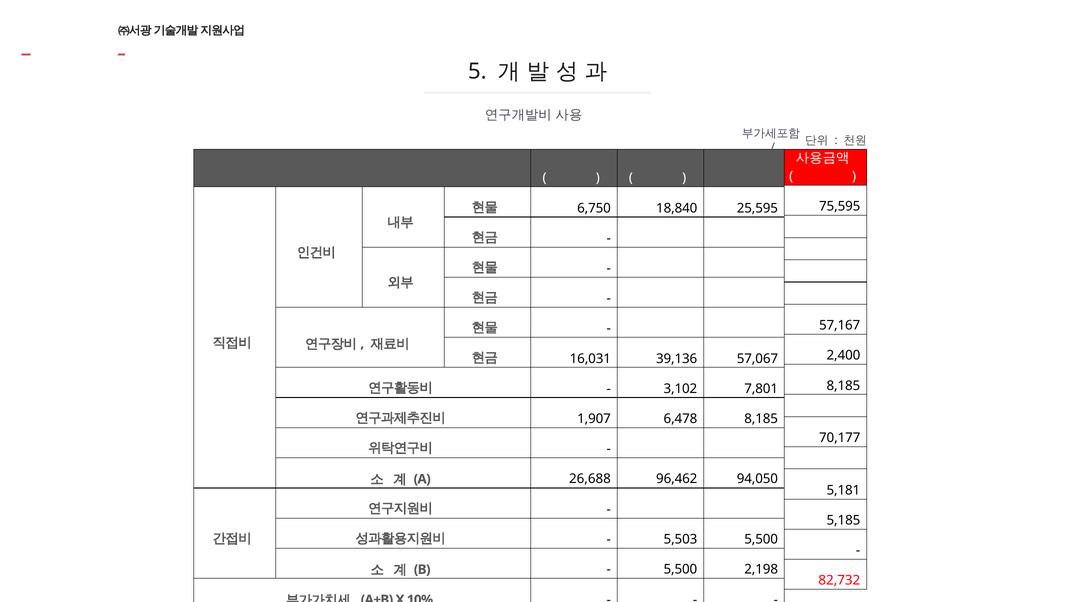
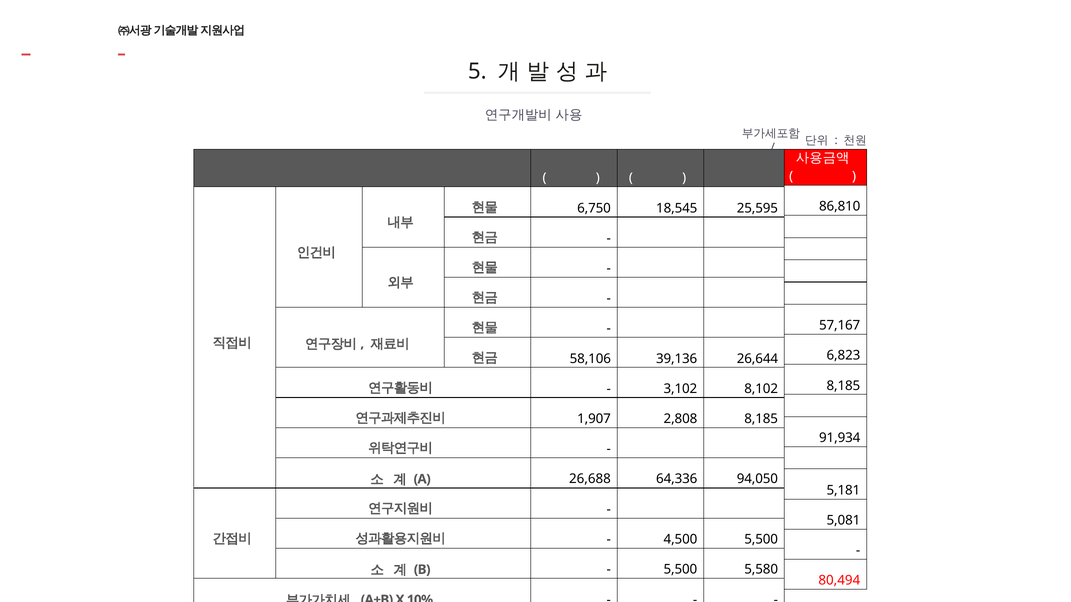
18,840: 18,840 -> 18,545 (677, 208)
75,595: 75,595 -> 86,810 (840, 207)
2,400: 2,400 -> 6,823 (843, 356)
16,031: 16,031 -> 58,106 (590, 359)
57,067: 57,067 -> 26,644 (757, 359)
7,801: 7,801 -> 8,102 (761, 389)
6,478: 6,478 -> 2,808 (680, 419)
70,177: 70,177 -> 91,934 (840, 438)
96,462: 96,462 -> 64,336 (677, 479)
5,185: 5,185 -> 5,081 (843, 521)
5,503: 5,503 -> 4,500 (680, 540)
2,198: 2,198 -> 5,580 (761, 570)
82,732: 82,732 -> 80,494 (839, 581)
